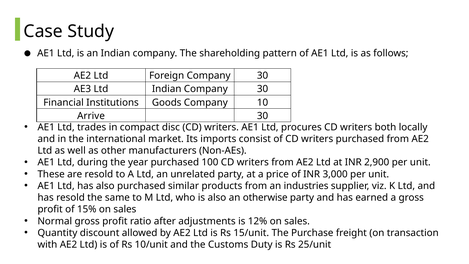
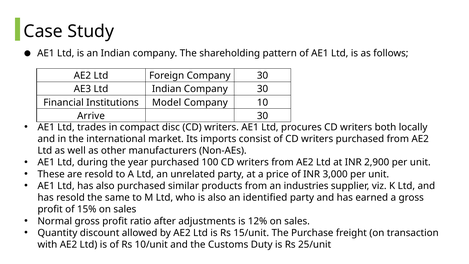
Goods: Goods -> Model (167, 102)
otherwise: otherwise -> identified (265, 197)
